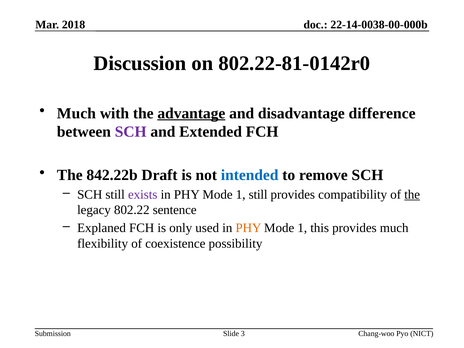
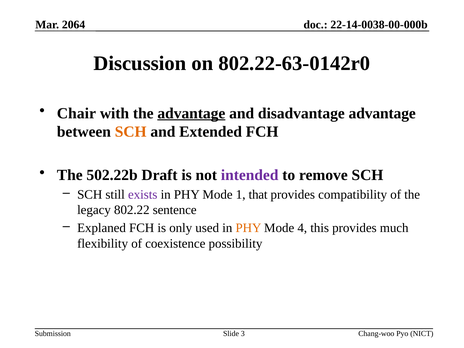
2018: 2018 -> 2064 (74, 25)
802.22-81-0142r0: 802.22-81-0142r0 -> 802.22-63-0142r0 (294, 63)
Much: Much -> Chair (76, 113)
disadvantage difference: difference -> advantage (382, 113)
SCH colour: purple -> orange (131, 132)
842.22b: 842.22b -> 502.22b (112, 175)
intended colour: blue -> purple (250, 175)
1 still: still -> that (258, 194)
the underline: present -> none (412, 194)
1: 1 -> 4 (302, 228)
